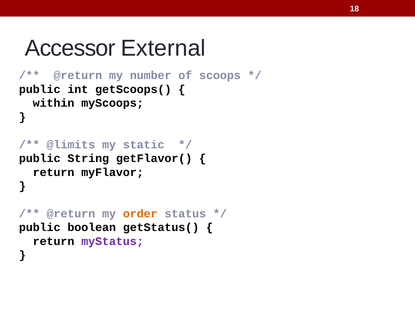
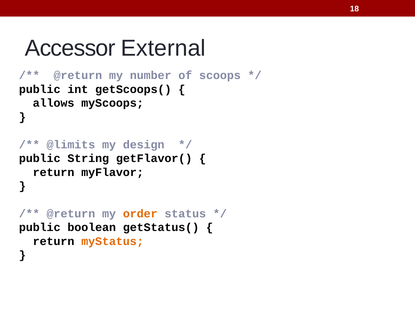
within: within -> allows (54, 103)
static: static -> design (144, 145)
myStatus colour: purple -> orange (112, 242)
